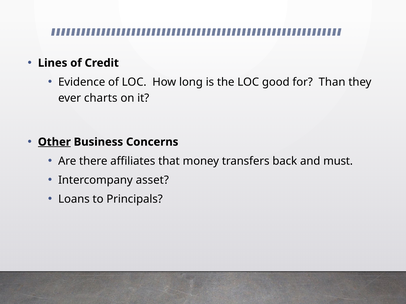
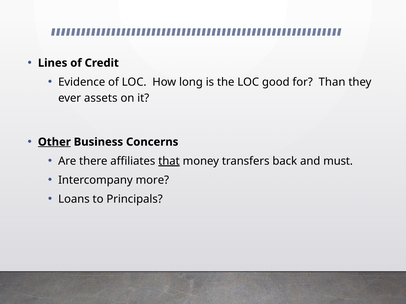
charts: charts -> assets (101, 98)
that underline: none -> present (169, 161)
asset: asset -> more (152, 180)
